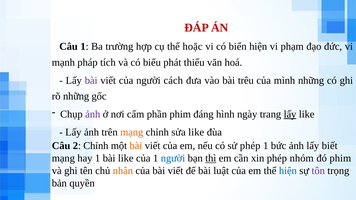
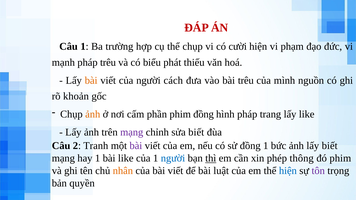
thể hoặc: hoặc -> chụp (193, 47)
biển: biển -> cười (238, 47)
pháp tích: tích -> trêu (108, 62)
bài colour: purple -> orange (91, 80)
mình những: những -> nguồn (311, 80)
rõ những: những -> khoản (76, 96)
ảnh colour: purple -> orange (93, 114)
phim đáng: đáng -> đồng (204, 114)
hình ngày: ngày -> pháp (247, 114)
lấy underline: present -> none (290, 114)
mạng colour: orange -> purple (132, 132)
sửa like: like -> biết (196, 132)
2 Chỉnh: Chỉnh -> Tranh (96, 146)
bài colour: orange -> purple (136, 146)
sử phép: phép -> đồng (250, 146)
nhóm: nhóm -> thông (302, 158)
